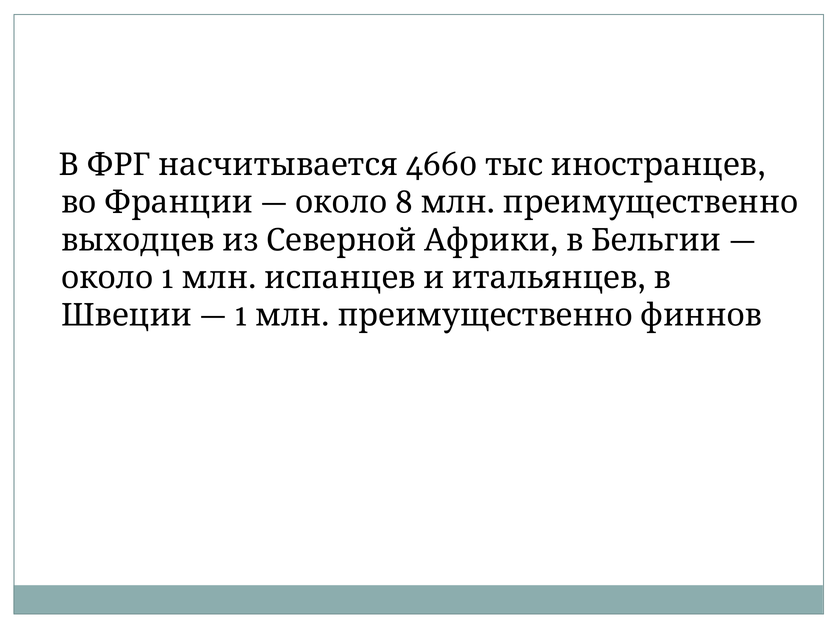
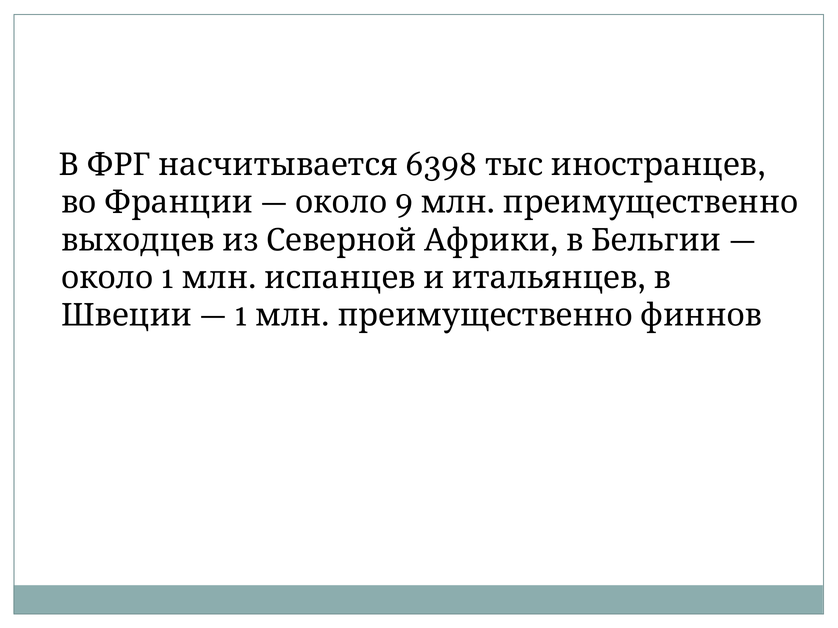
4660: 4660 -> 6398 (442, 165)
8: 8 -> 9 (404, 203)
